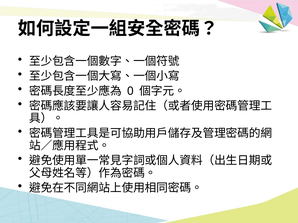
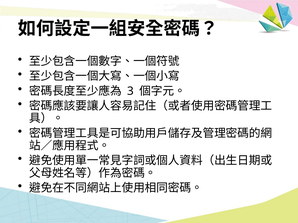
0: 0 -> 3 (130, 91)
